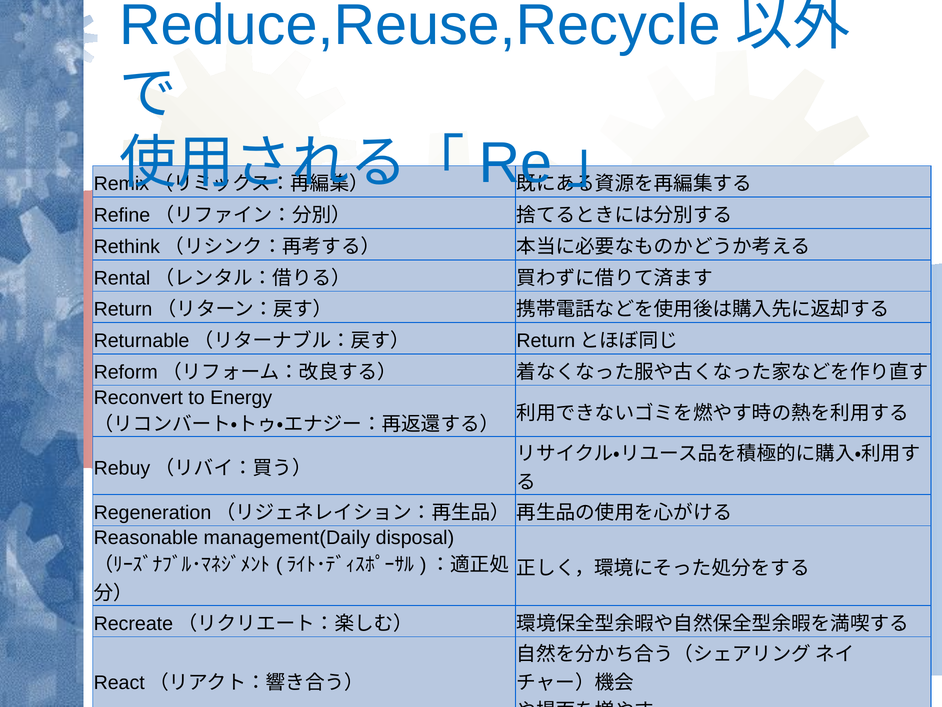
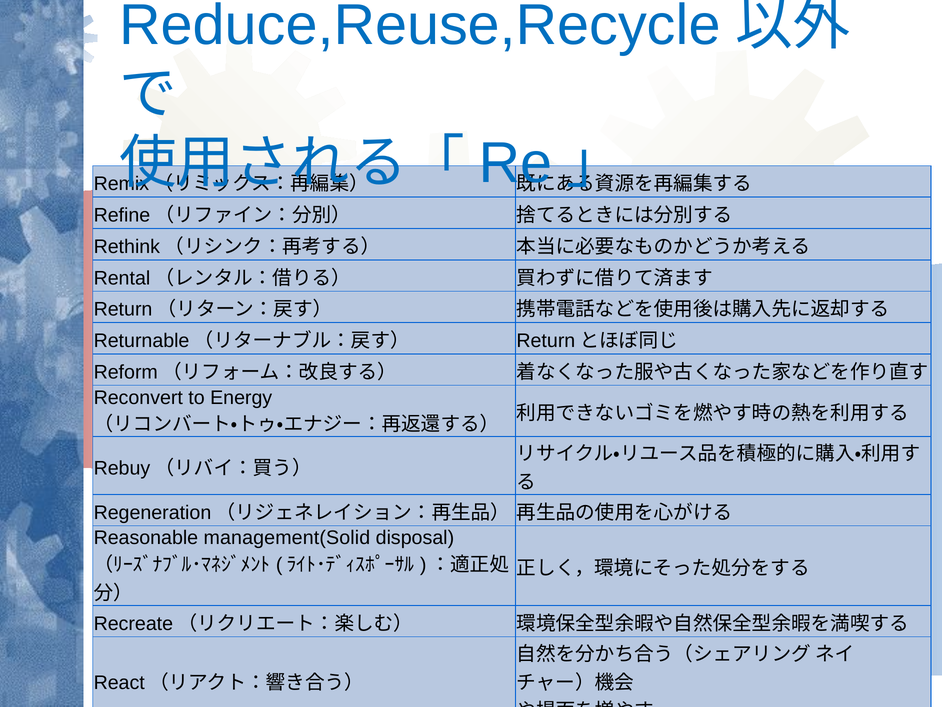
management(Daily: management(Daily -> management(Solid (287, 538)
